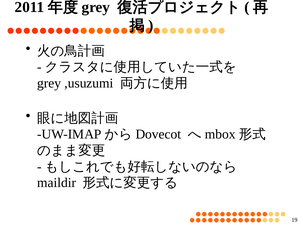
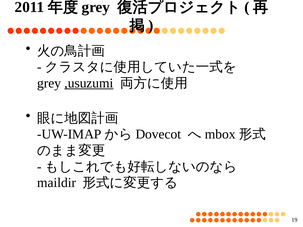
,usuzumi underline: none -> present (89, 83)
